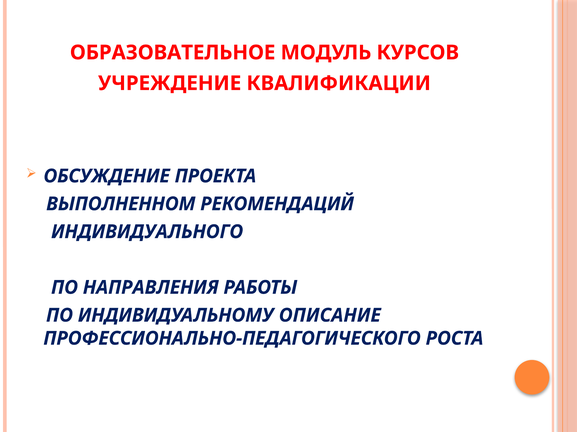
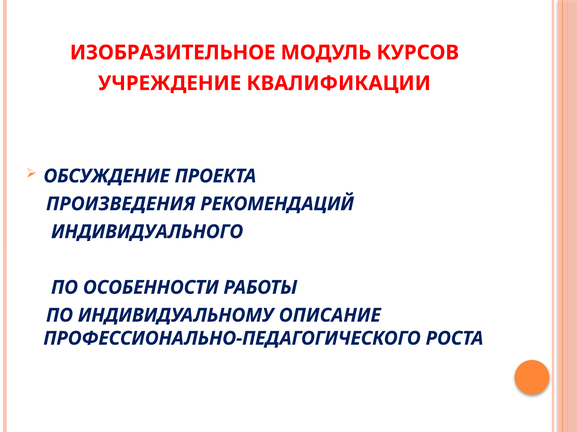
ОБРАЗОВАТЕЛЬНОЕ: ОБРАЗОВАТЕЛЬНОЕ -> ИЗОБРАЗИТЕЛЬНОЕ (173, 53)
ВЫПОЛНЕННОМ: ВЫПОЛНЕННОМ -> ПРОИЗВЕДЕНИЯ (121, 204)
НАПРАВЛЕНИЯ: НАПРАВЛЕНИЯ -> ОСОБЕННОСТИ (151, 288)
